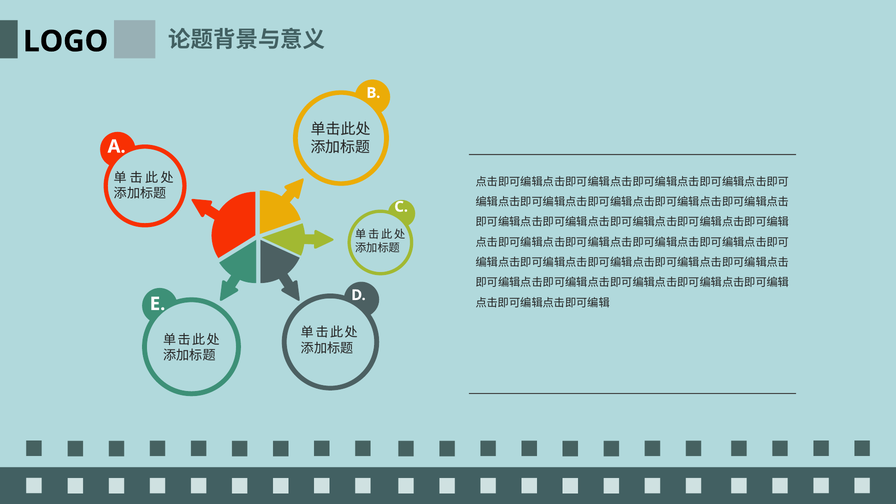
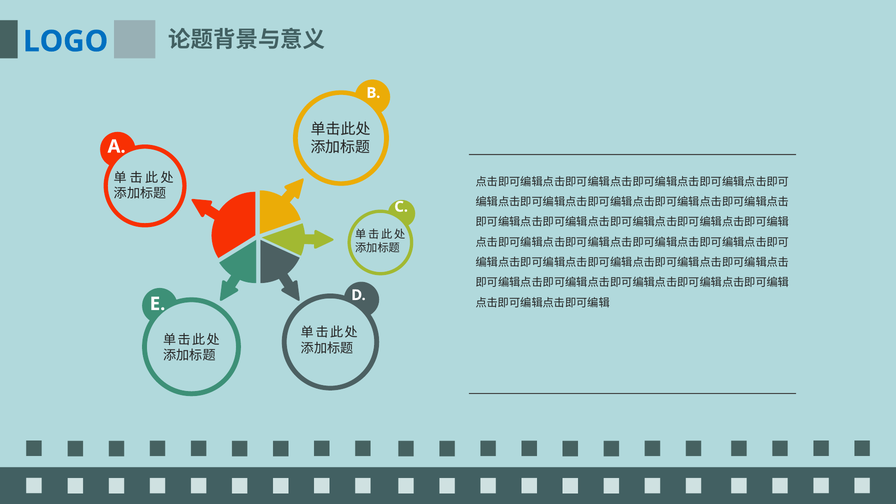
LOGO colour: black -> blue (66, 41)
